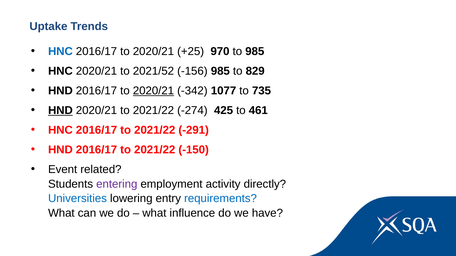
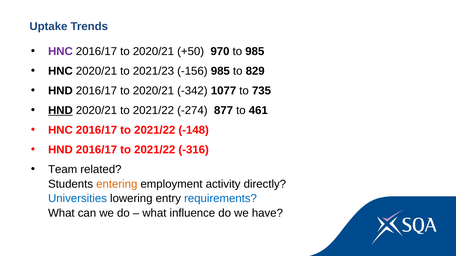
HNC colour: blue -> purple (60, 52)
+25: +25 -> +50 (191, 52)
2021/52: 2021/52 -> 2021/23 (153, 71)
2020/21 underline: present -> none (153, 91)
425: 425 -> 877 (224, 111)
-291: -291 -> -148 (194, 130)
-150: -150 -> -316 (194, 150)
Event: Event -> Team (63, 170)
entering colour: purple -> orange (117, 184)
